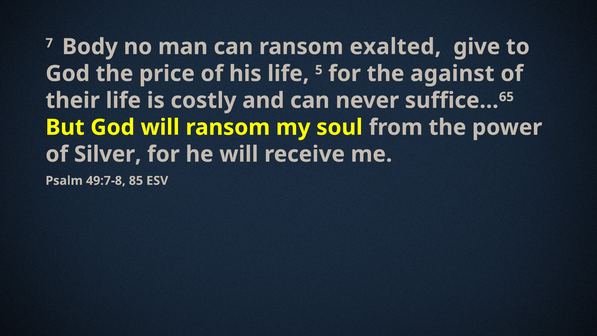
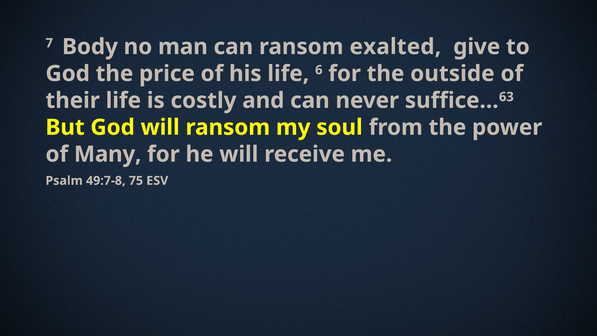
5: 5 -> 6 (319, 70)
against: against -> outside (452, 74)
65: 65 -> 63 (506, 97)
Silver: Silver -> Many (108, 154)
85: 85 -> 75 (136, 181)
